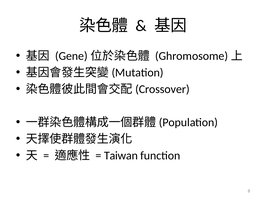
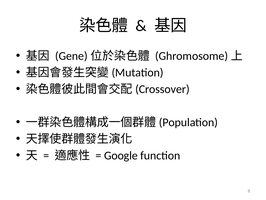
Taiwan: Taiwan -> Google (121, 155)
